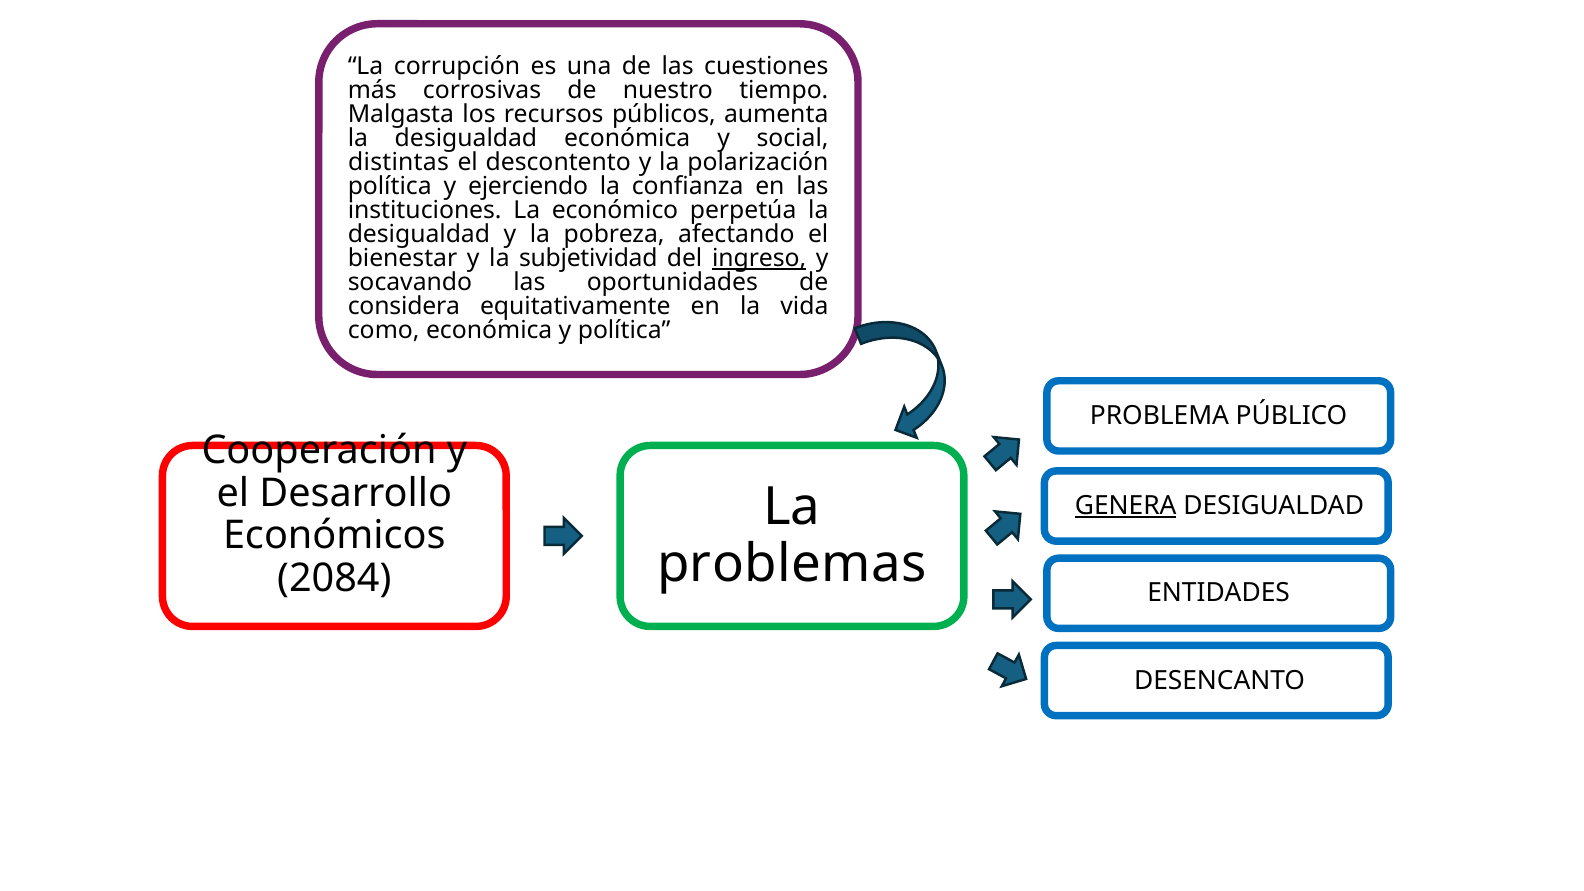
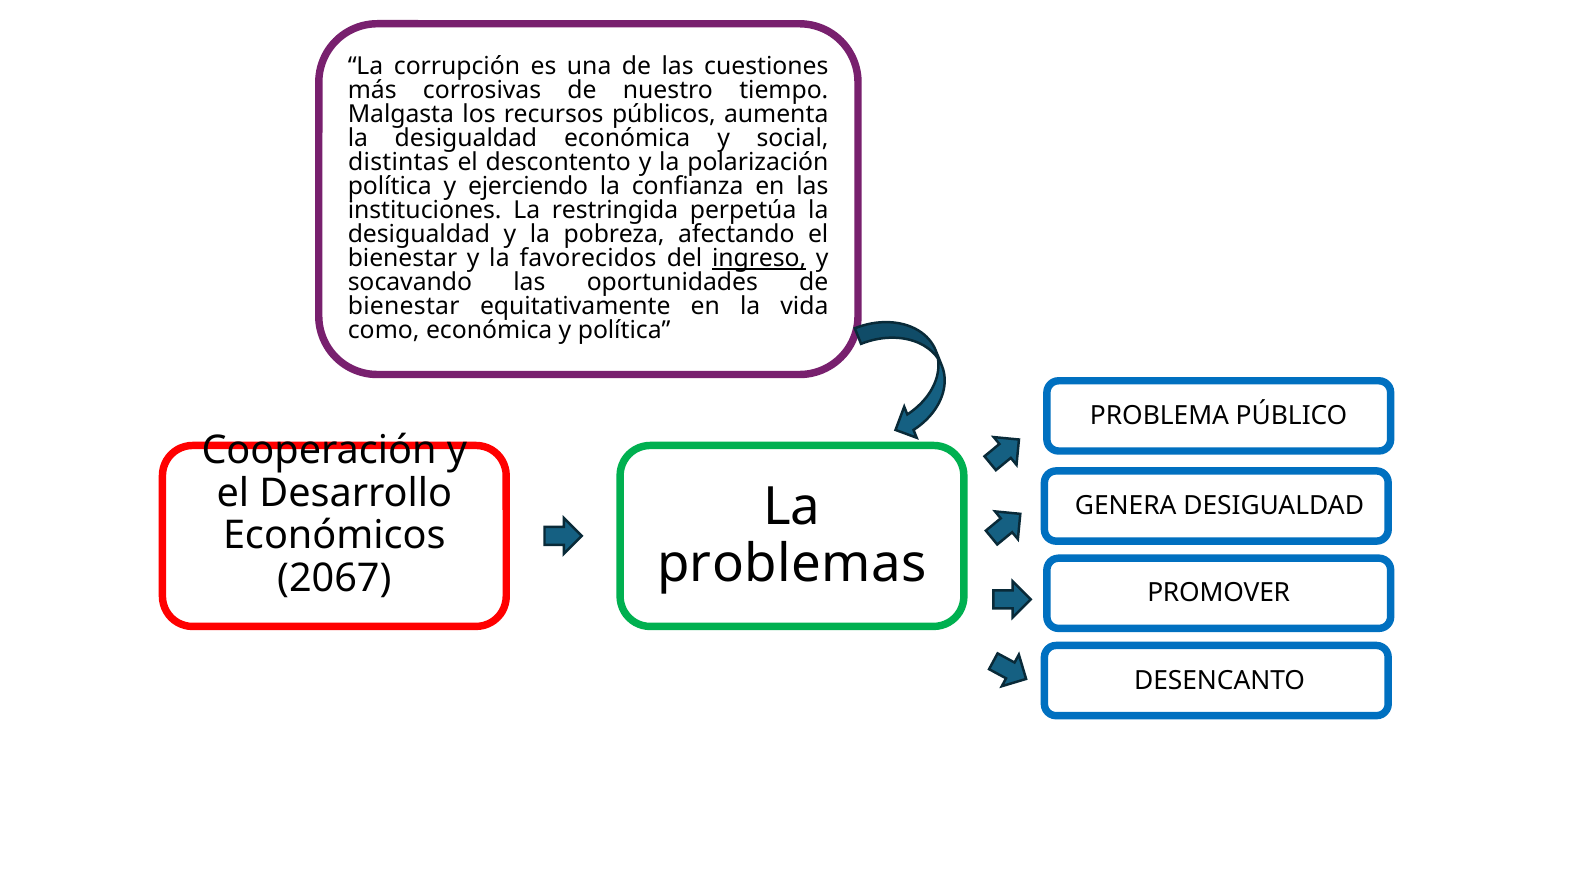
económico: económico -> restringida (615, 210)
subjetividad: subjetividad -> favorecidos (588, 258)
considera: considera -> bienestar (404, 306)
GENERA underline: present -> none (1126, 506)
2084: 2084 -> 2067 (334, 578)
ENTIDADES: ENTIDADES -> PROMOVER (1219, 593)
